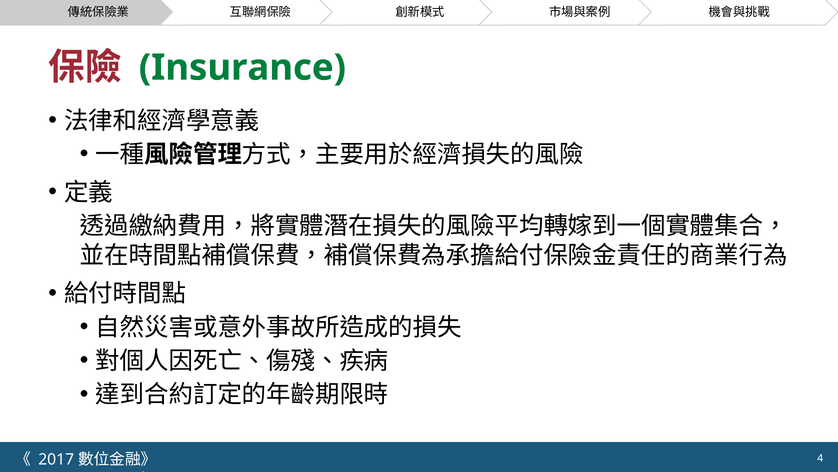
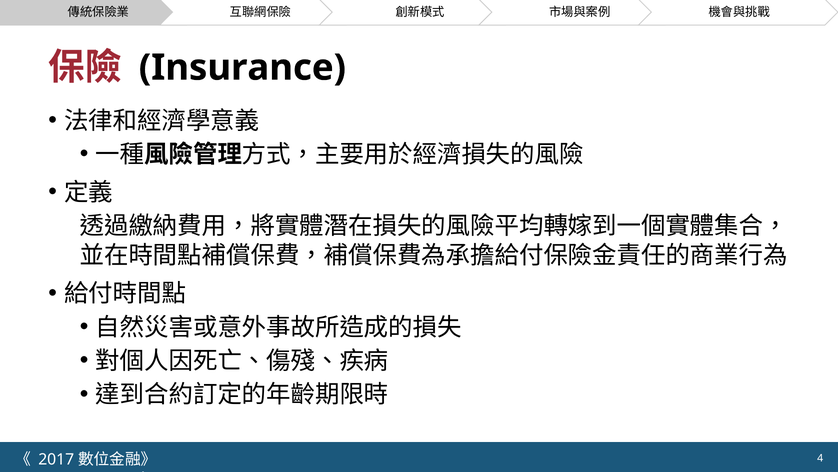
Insurance colour: green -> black (242, 68)
